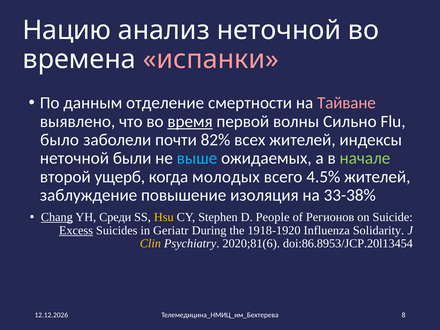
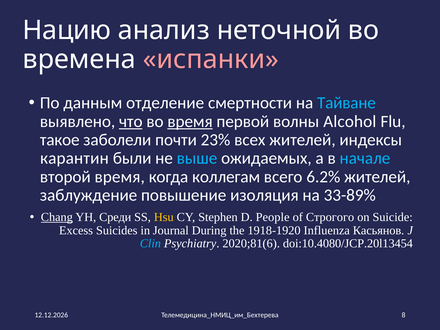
Тайване colour: pink -> light blue (346, 103)
что underline: none -> present (131, 121)
Сильно: Сильно -> Alcohol (350, 121)
было: было -> такое (60, 140)
82%: 82% -> 23% (216, 140)
неточной: неточной -> карантин (74, 158)
начале colour: light green -> light blue (365, 158)
второй ущерб: ущерб -> время (120, 177)
молодых: молодых -> коллегам (226, 177)
4.5%: 4.5% -> 6.2% (323, 177)
33-38%: 33-38% -> 33-89% (350, 195)
Регионов: Регионов -> Строгого (330, 217)
Excess underline: present -> none (76, 230)
Geriatr: Geriatr -> Journal (171, 230)
Solidarity: Solidarity -> Касьянов (379, 230)
Clin colour: yellow -> light blue (150, 244)
doi:86.8953/JCP.20l13454: doi:86.8953/JCP.20l13454 -> doi:10.4080/JCP.20l13454 (348, 244)
